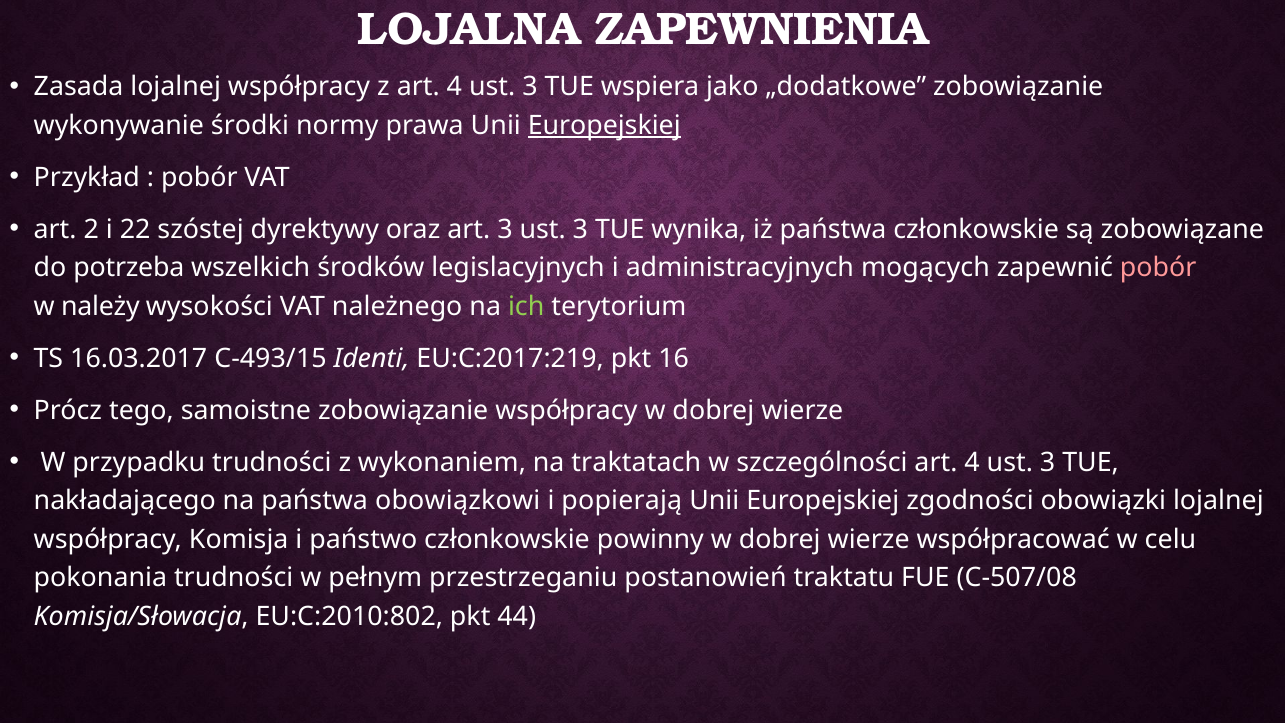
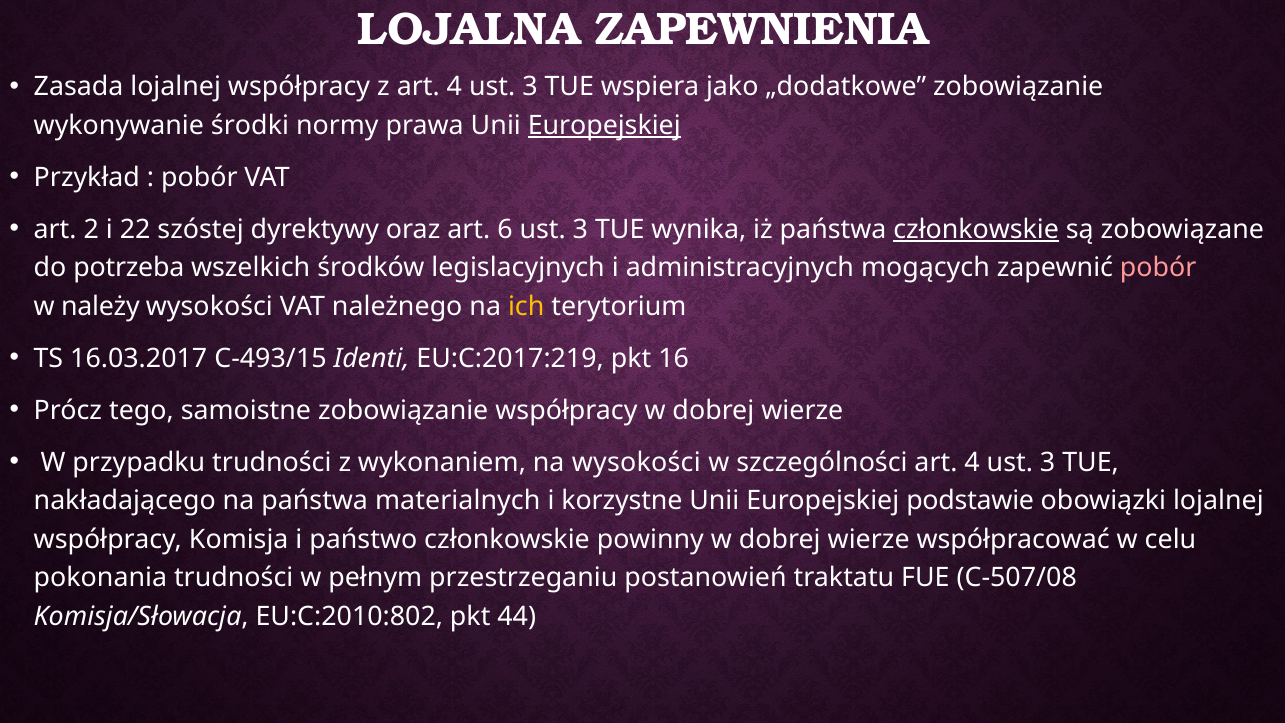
art 3: 3 -> 6 (505, 229)
członkowskie underline: none -> present (976, 229)
ich colour: light green -> yellow (526, 306)
na traktatach: traktatach -> wysokości (636, 462)
obowiązkowi: obowiązkowi -> materialnych (458, 501)
popierają: popierają -> korzystne (622, 501)
zgodności: zgodności -> podstawie (970, 501)
